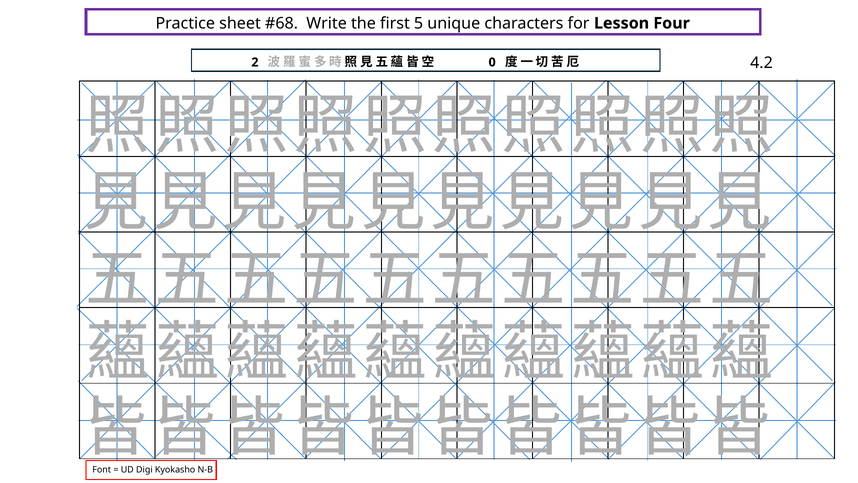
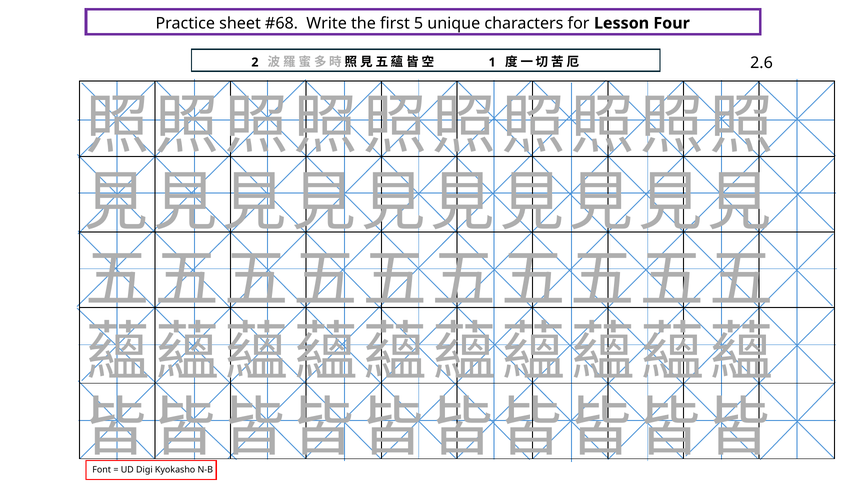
0: 0 -> 1 (492, 62)
4.2: 4.2 -> 2.6 (761, 63)
